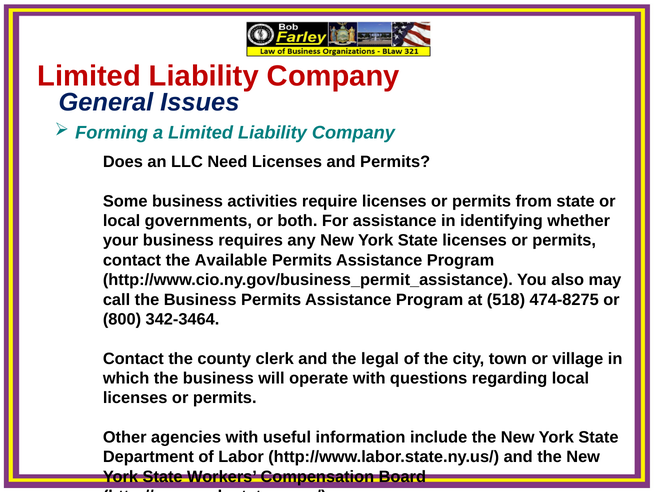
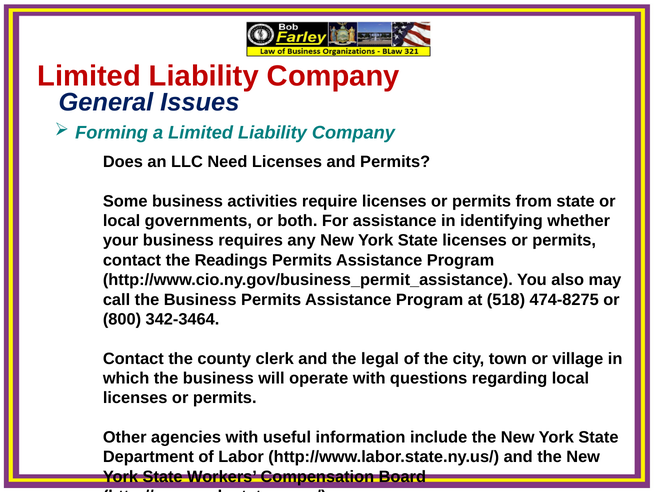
Available: Available -> Readings (231, 260)
